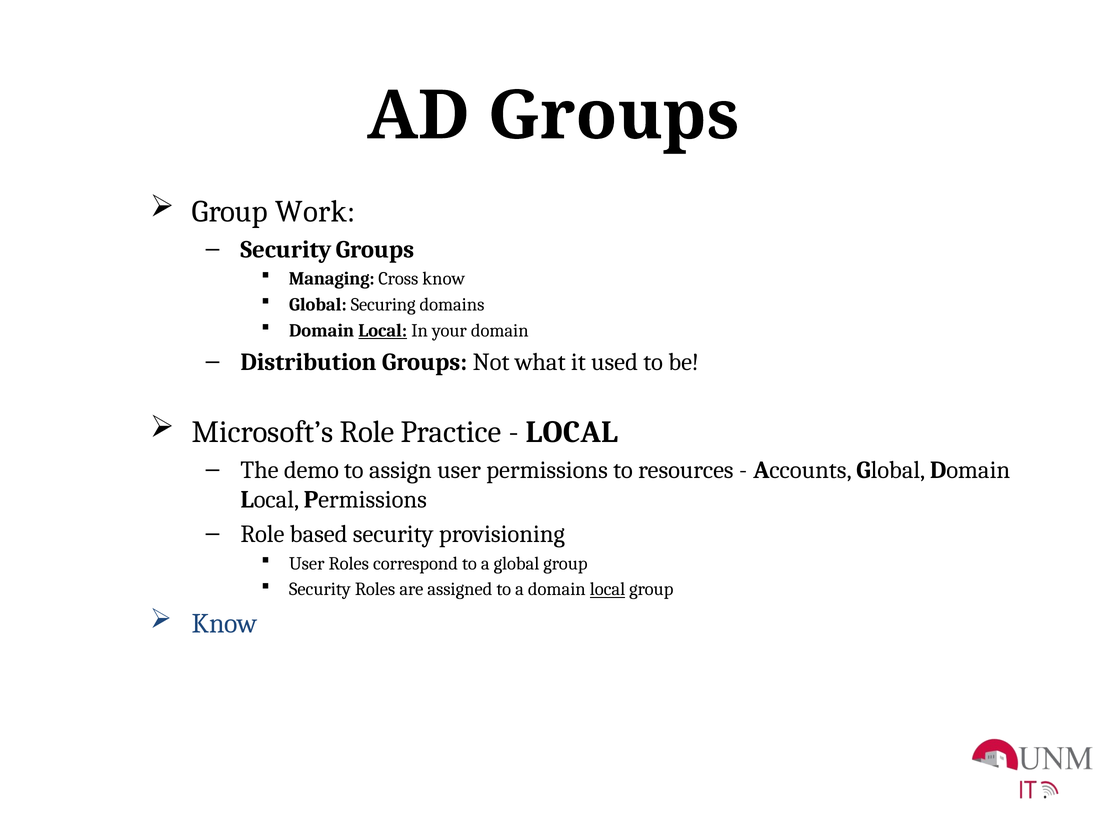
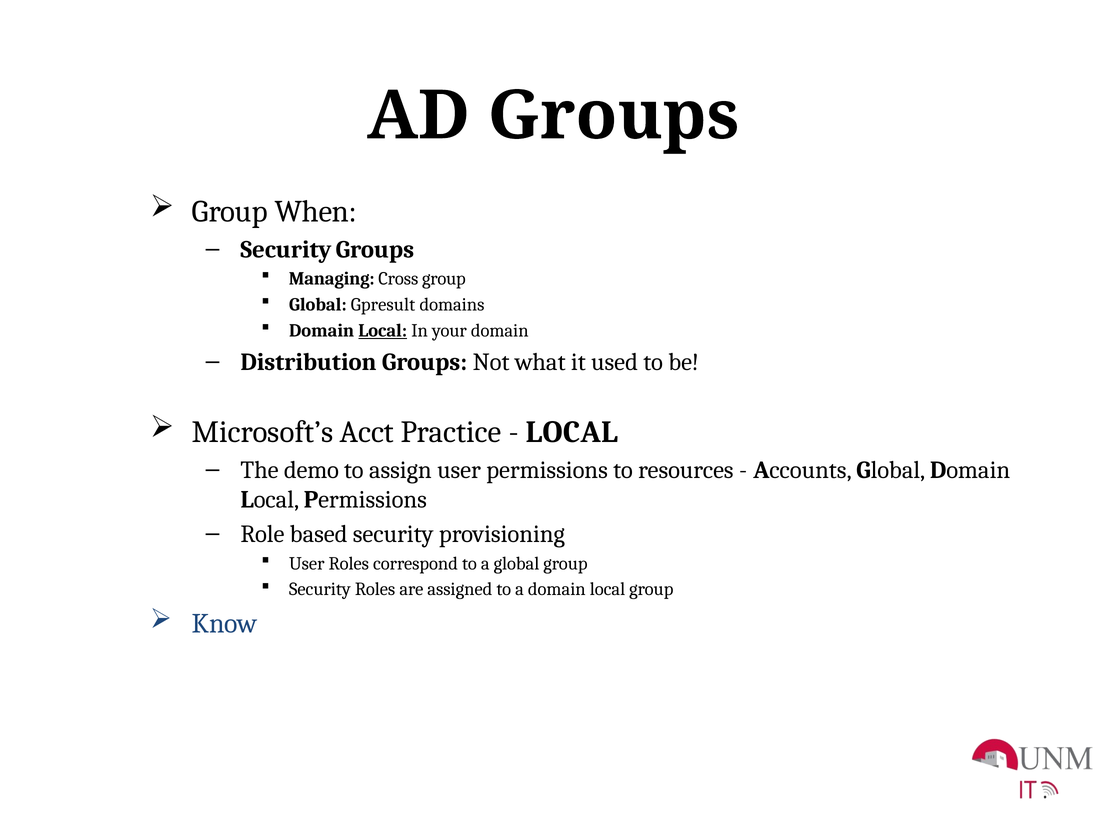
Work: Work -> When (316, 212)
Cross know: know -> group (444, 279)
Securing: Securing -> Gpresult (383, 305)
Microsoft’s Role: Role -> Acct (367, 432)
local underline: present -> none (607, 589)
